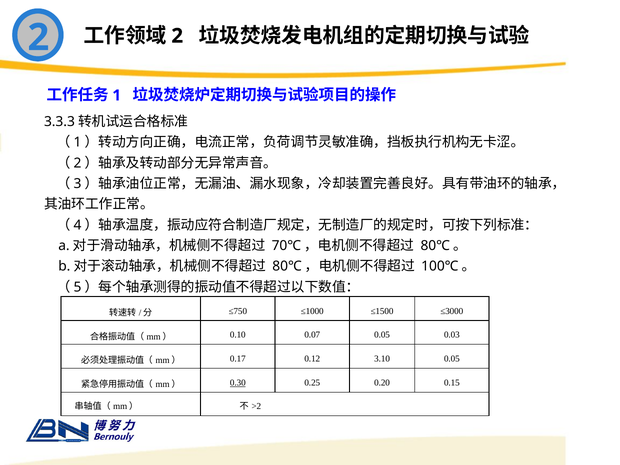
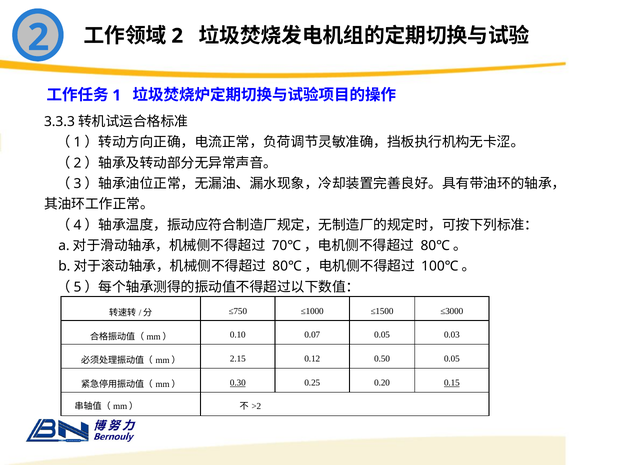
0.17: 0.17 -> 2.15 (238, 359)
3.10: 3.10 -> 0.50 (382, 359)
0.15 underline: none -> present (452, 383)
